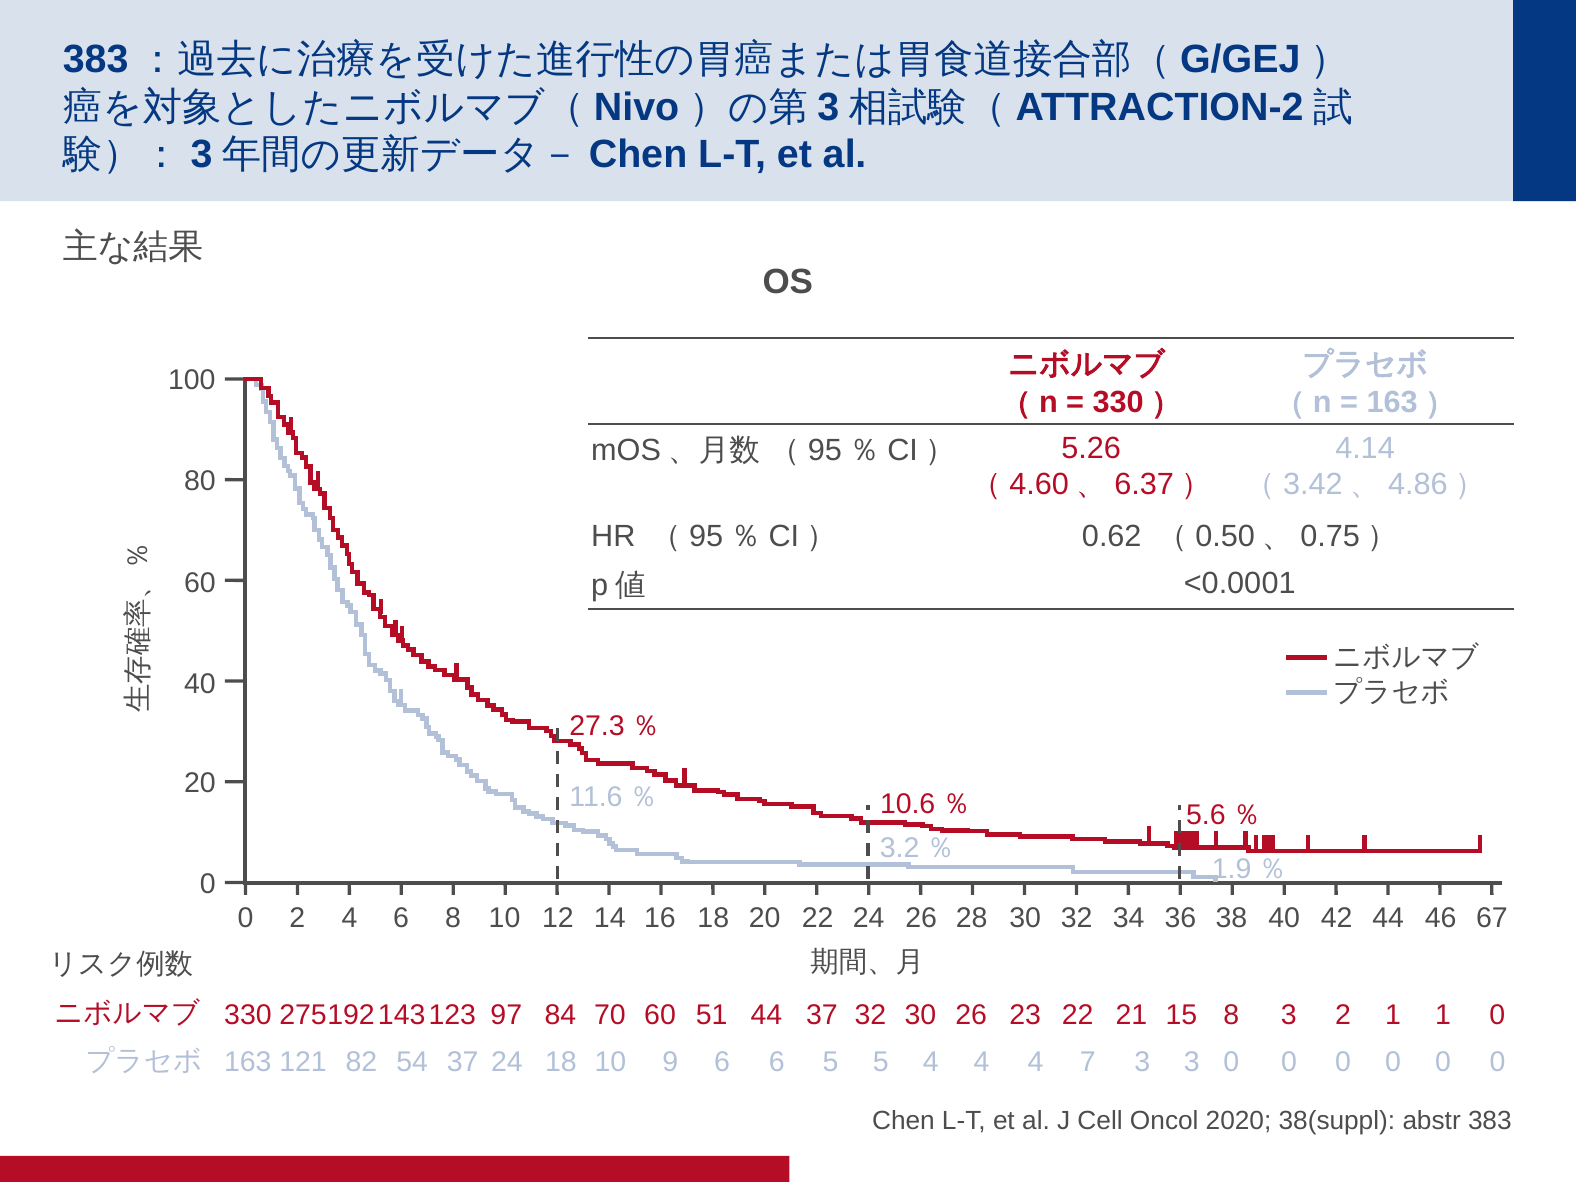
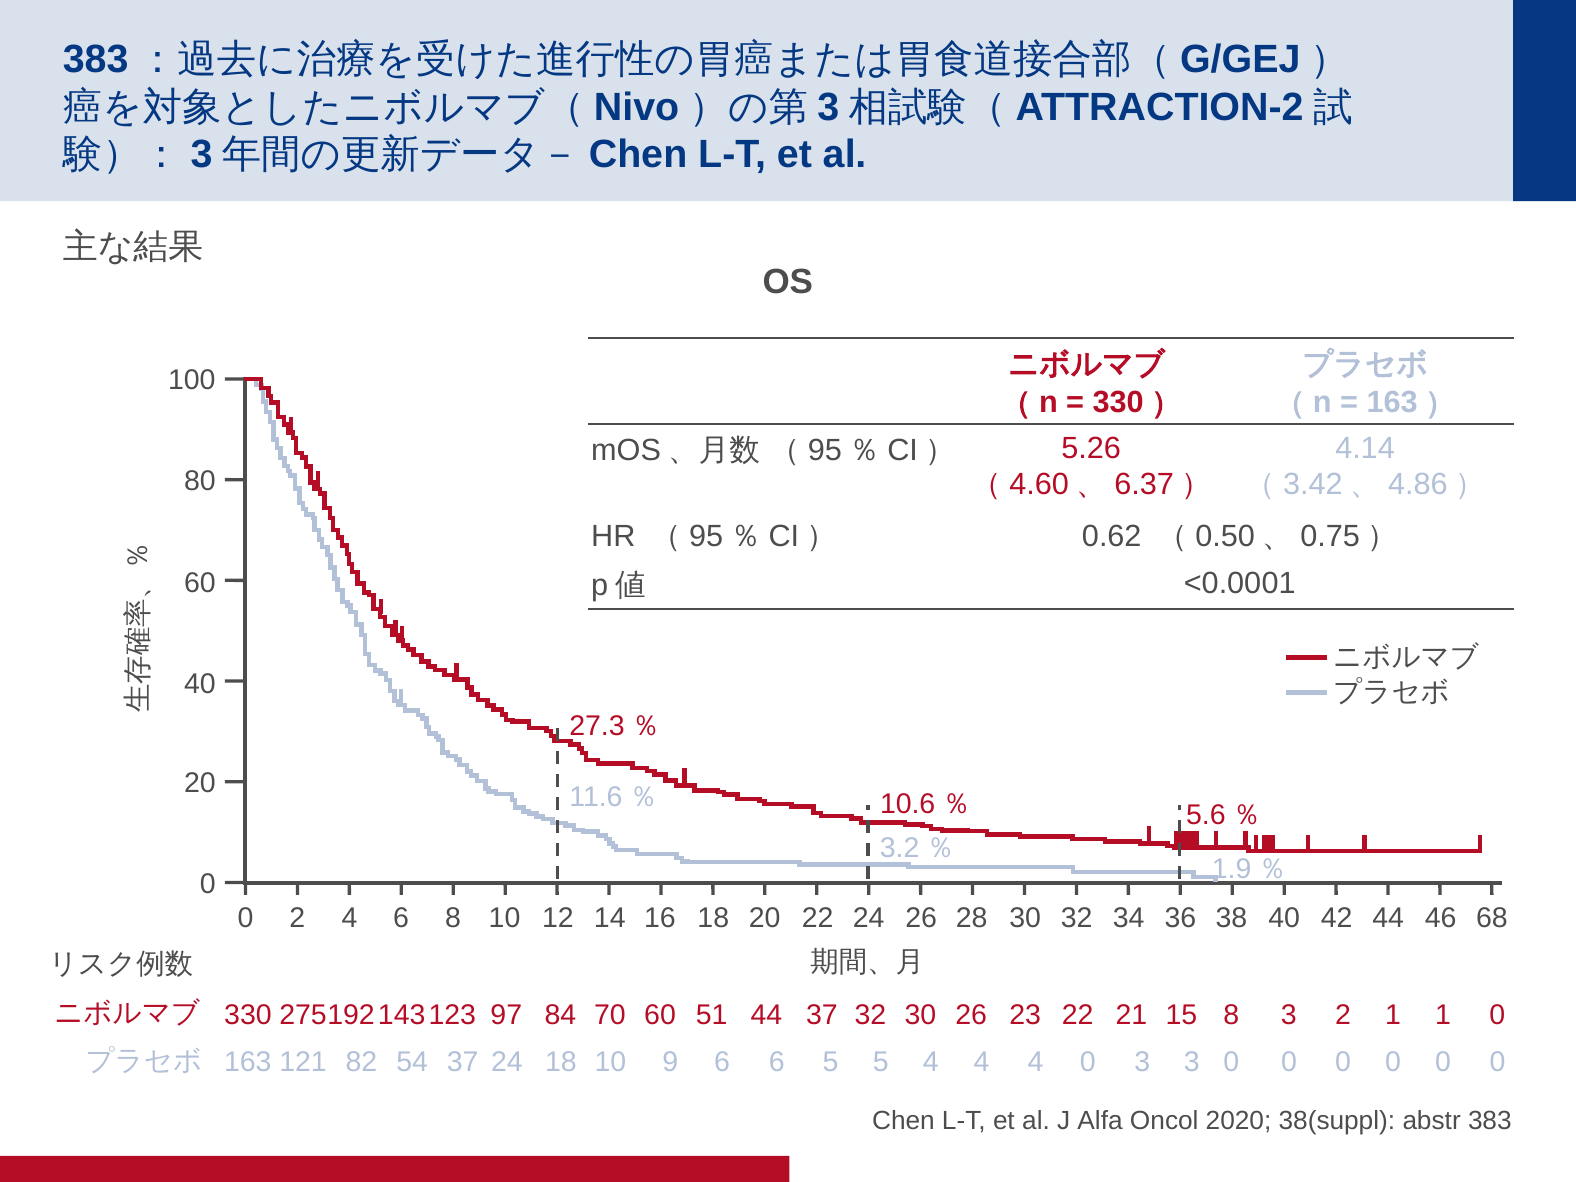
67: 67 -> 68 (1492, 918)
4 7: 7 -> 0 (1088, 1062)
Cell: Cell -> Alfa (1100, 1121)
